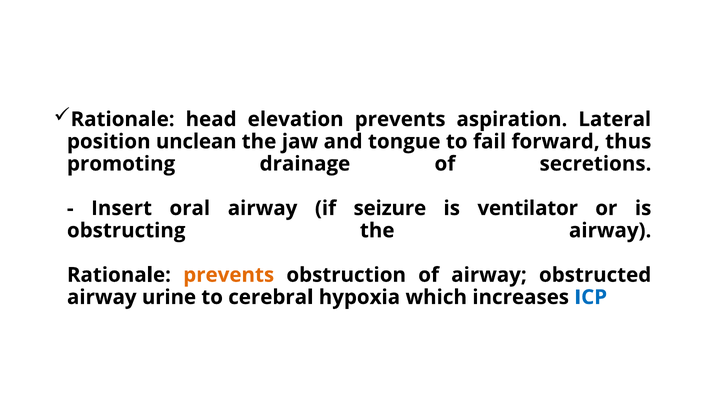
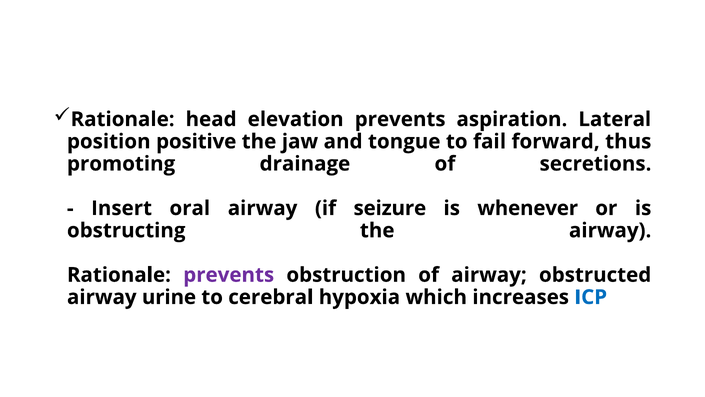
unclean: unclean -> positive (196, 141)
ventilator: ventilator -> whenever (528, 208)
prevents colour: orange -> purple (229, 275)
